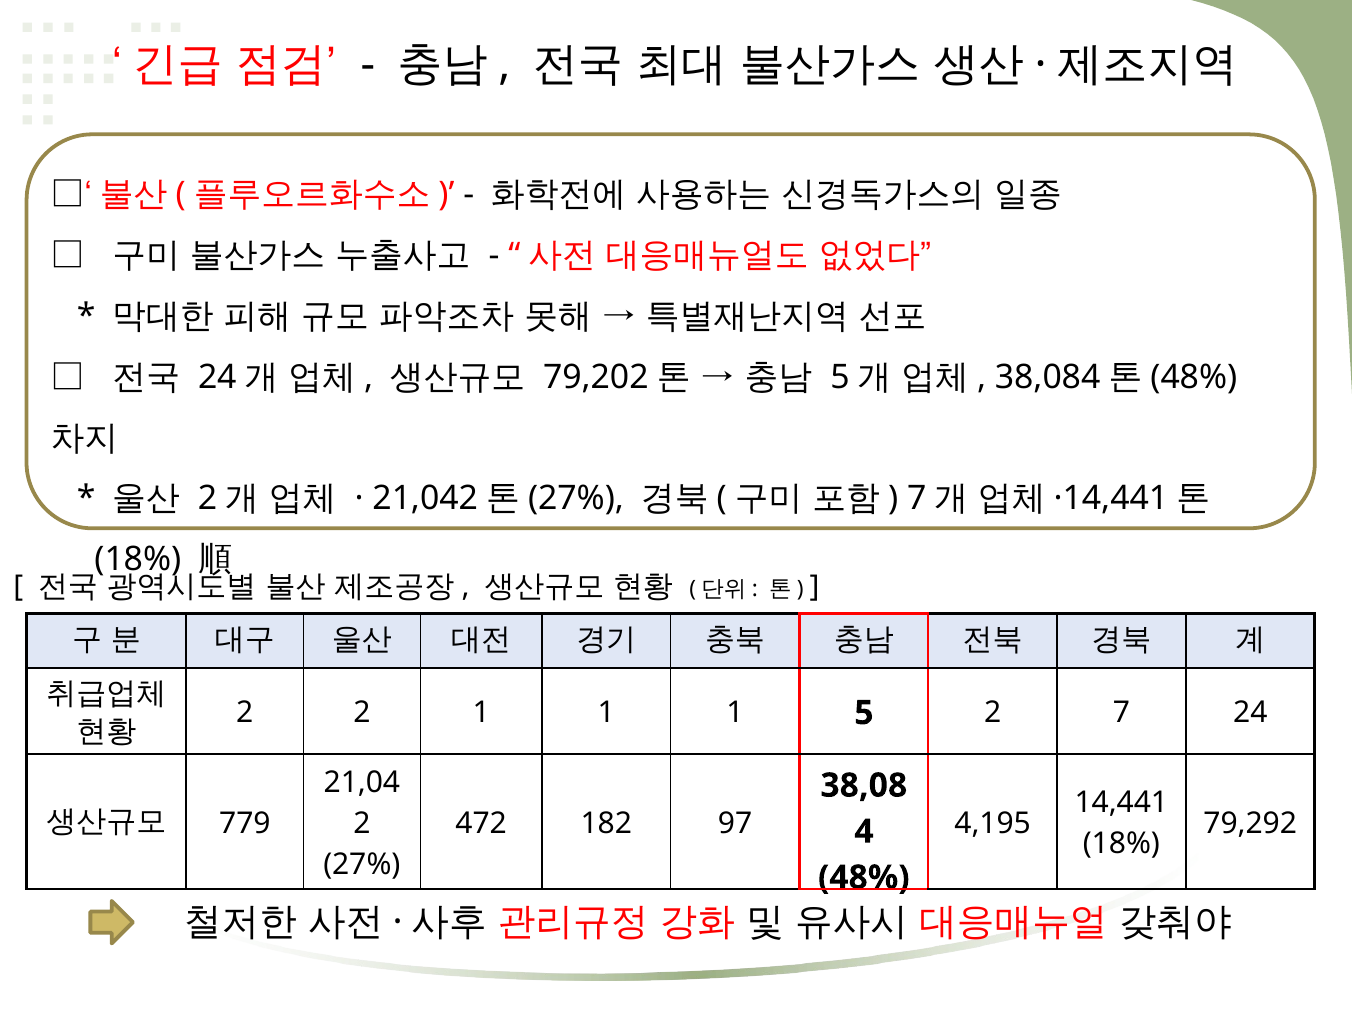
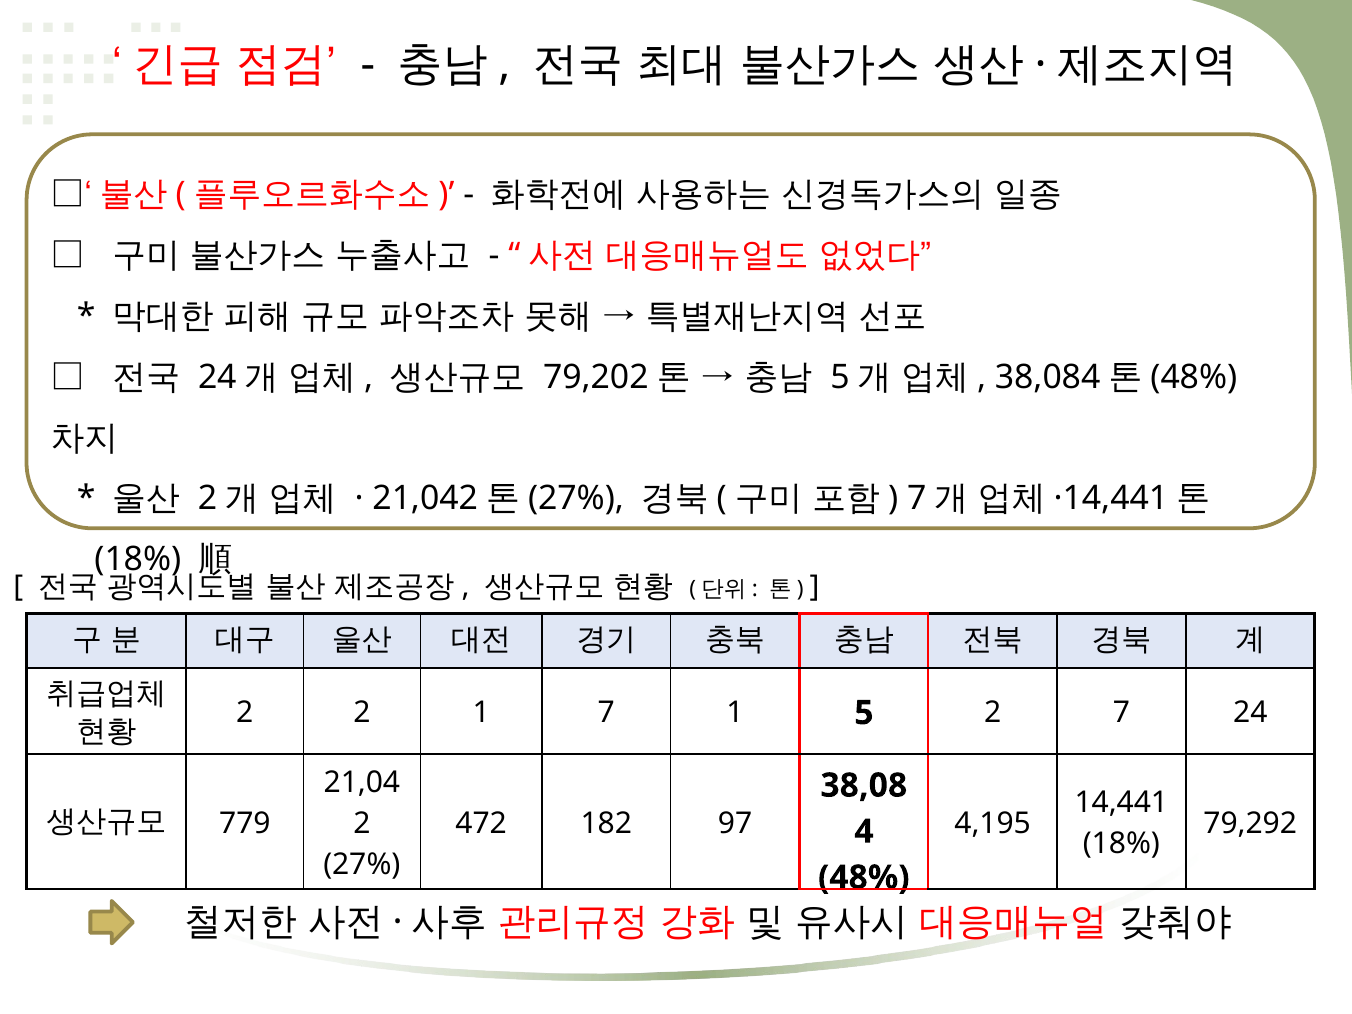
2 1 1: 1 -> 7 (606, 713)
